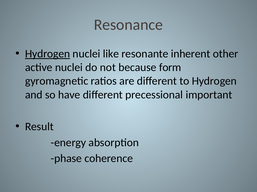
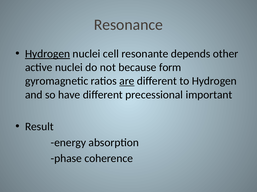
like: like -> cell (111, 54)
inherent: inherent -> depends (191, 54)
are underline: none -> present (127, 81)
